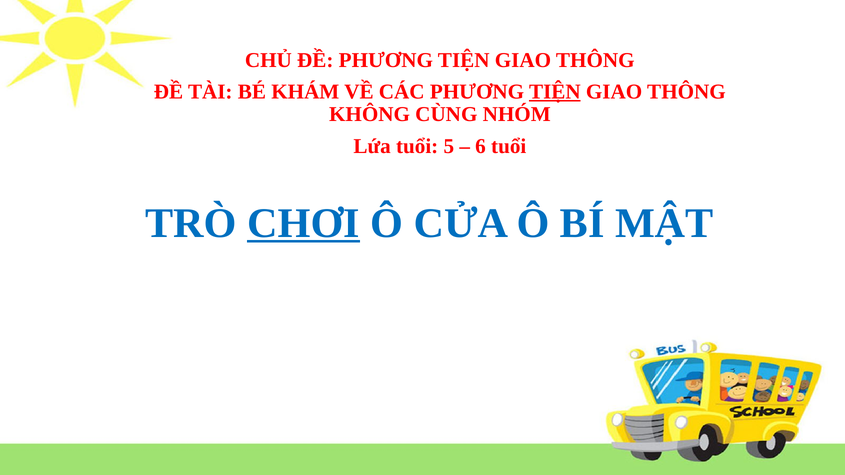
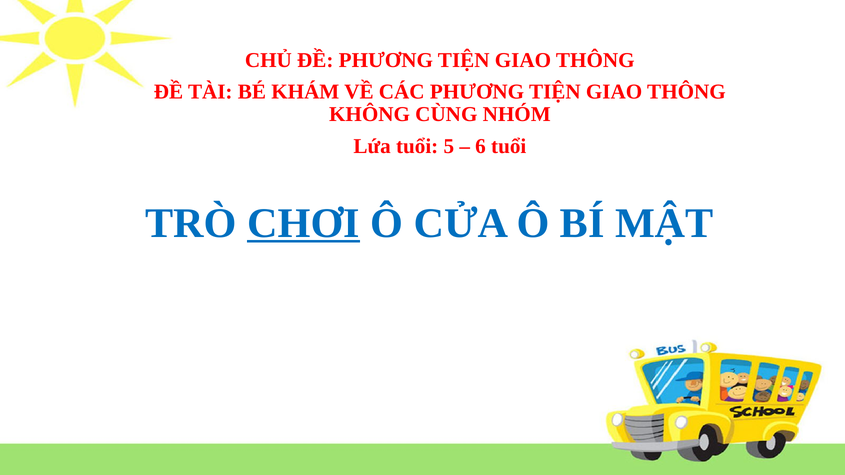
TIỆN underline: present -> none (555, 92)
